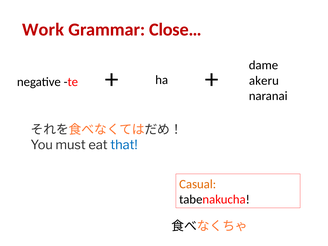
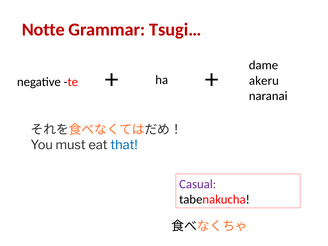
Work: Work -> Notte (43, 30)
Close…: Close… -> Tsugi… (175, 30)
Casual colour: orange -> purple (198, 184)
